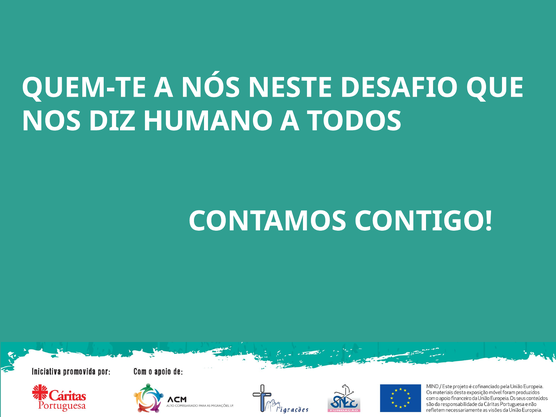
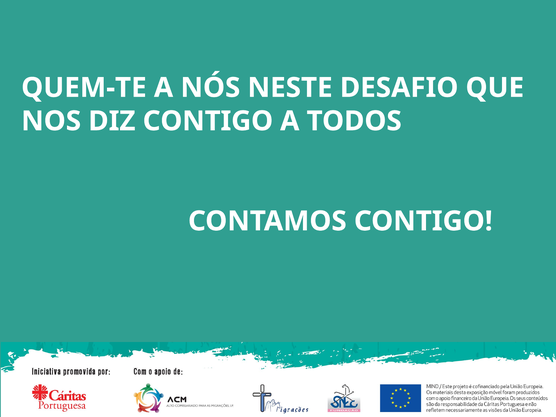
DIZ HUMANO: HUMANO -> CONTIGO (208, 121)
